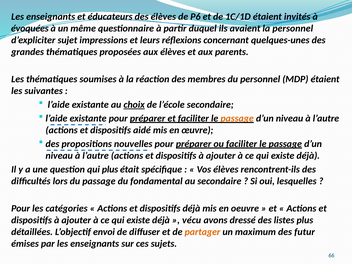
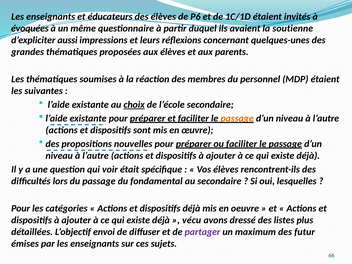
la personnel: personnel -> soutienne (293, 28)
sujet: sujet -> aussi (68, 40)
aidé: aidé -> sont (142, 130)
qui plus: plus -> voir (110, 169)
partager colour: orange -> purple (202, 232)
